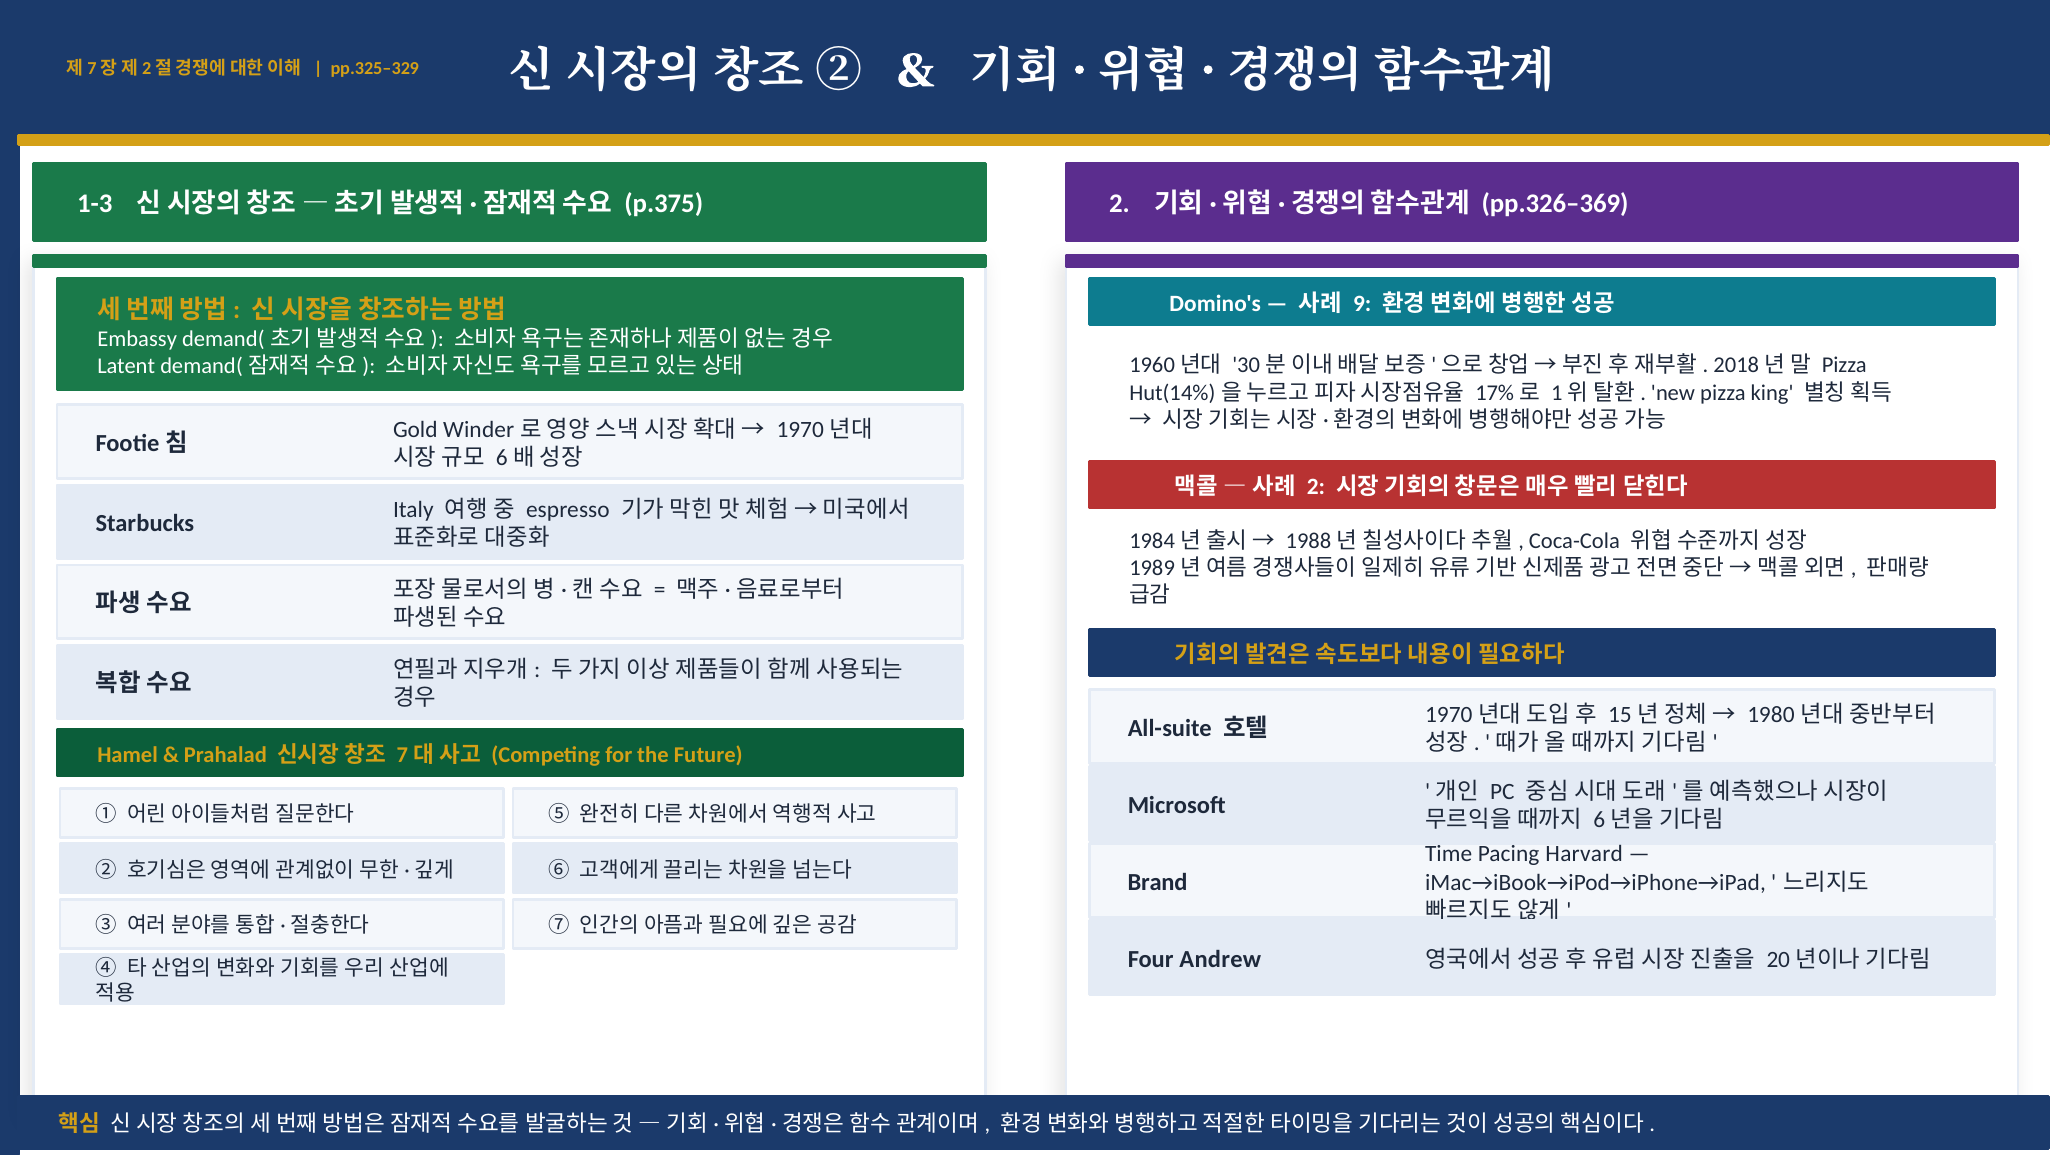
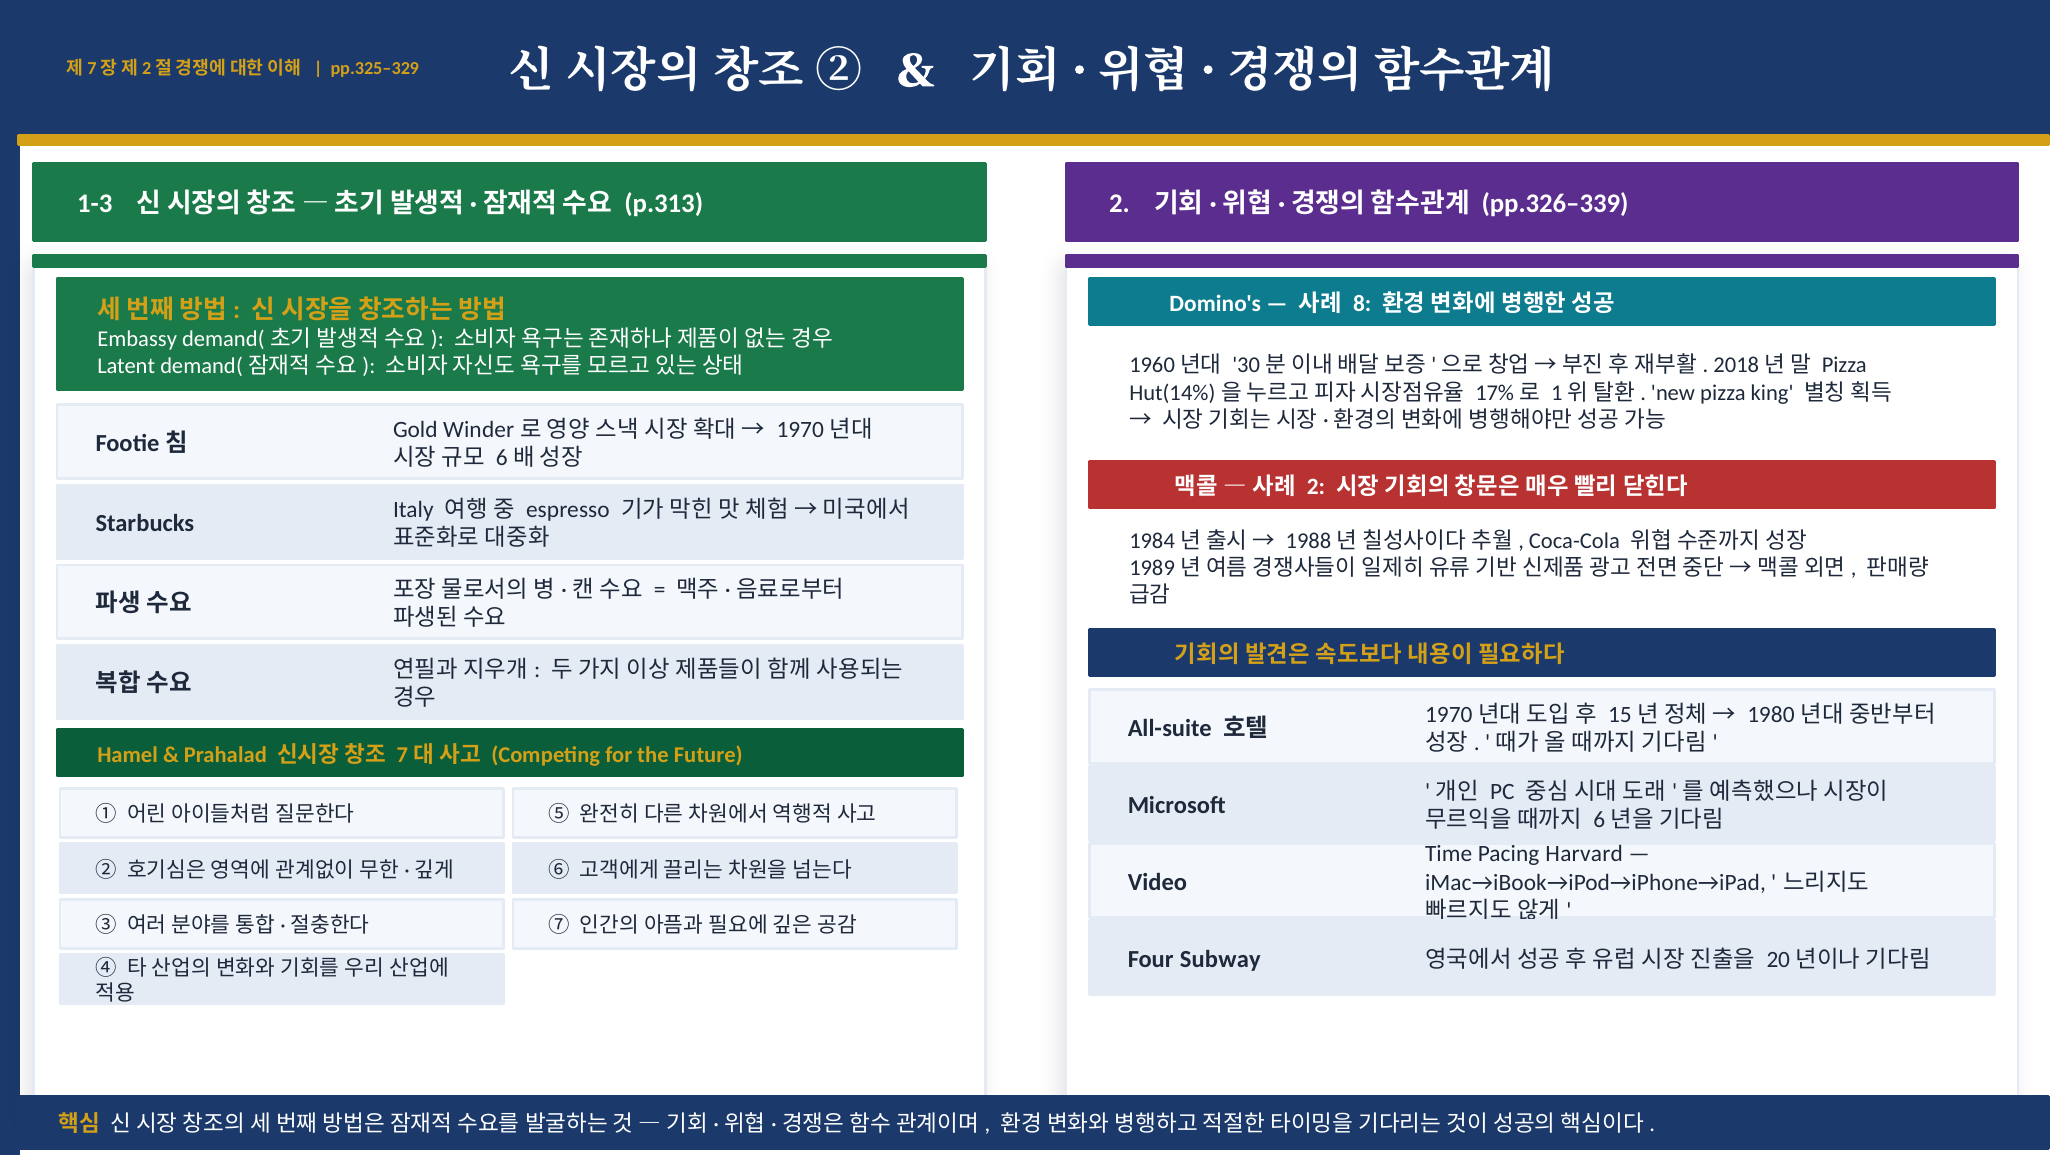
p.375: p.375 -> p.313 (664, 204)
pp.326–369: pp.326–369 -> pp.326–339 (1555, 204)
9: 9 -> 8 (1362, 304)
Brand: Brand -> Video (1157, 883)
Andrew: Andrew -> Subway (1220, 960)
